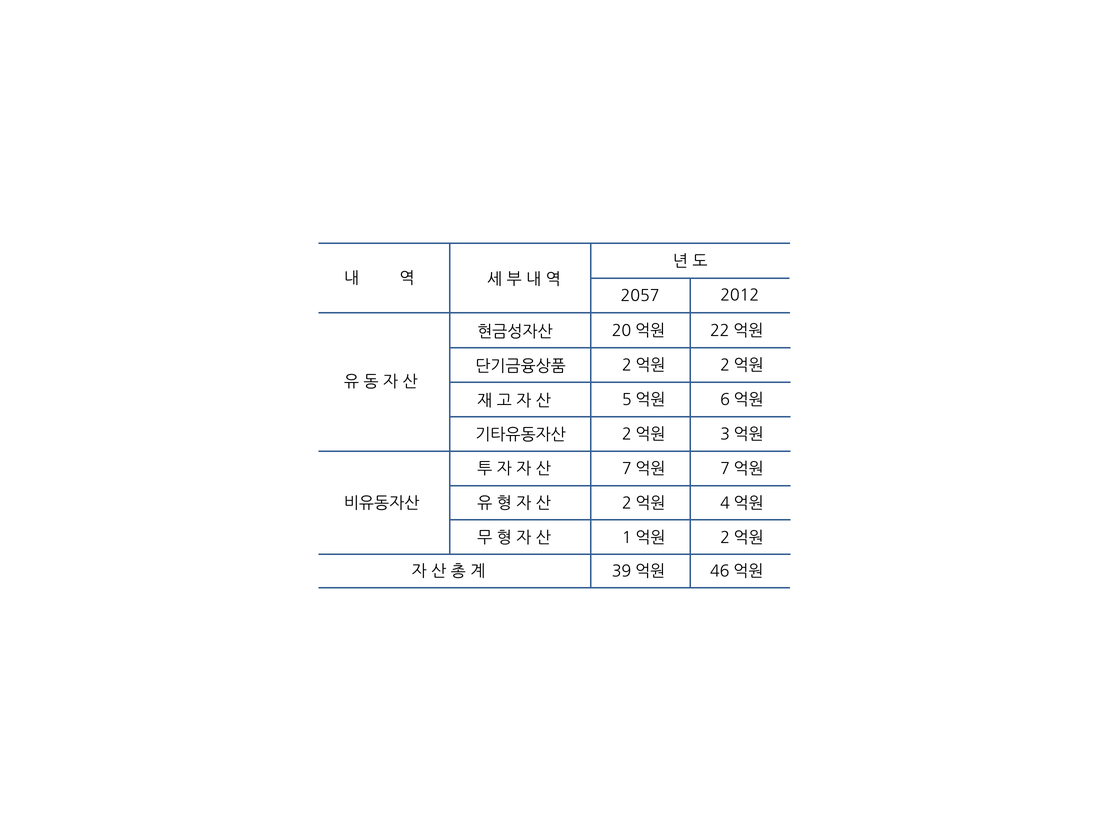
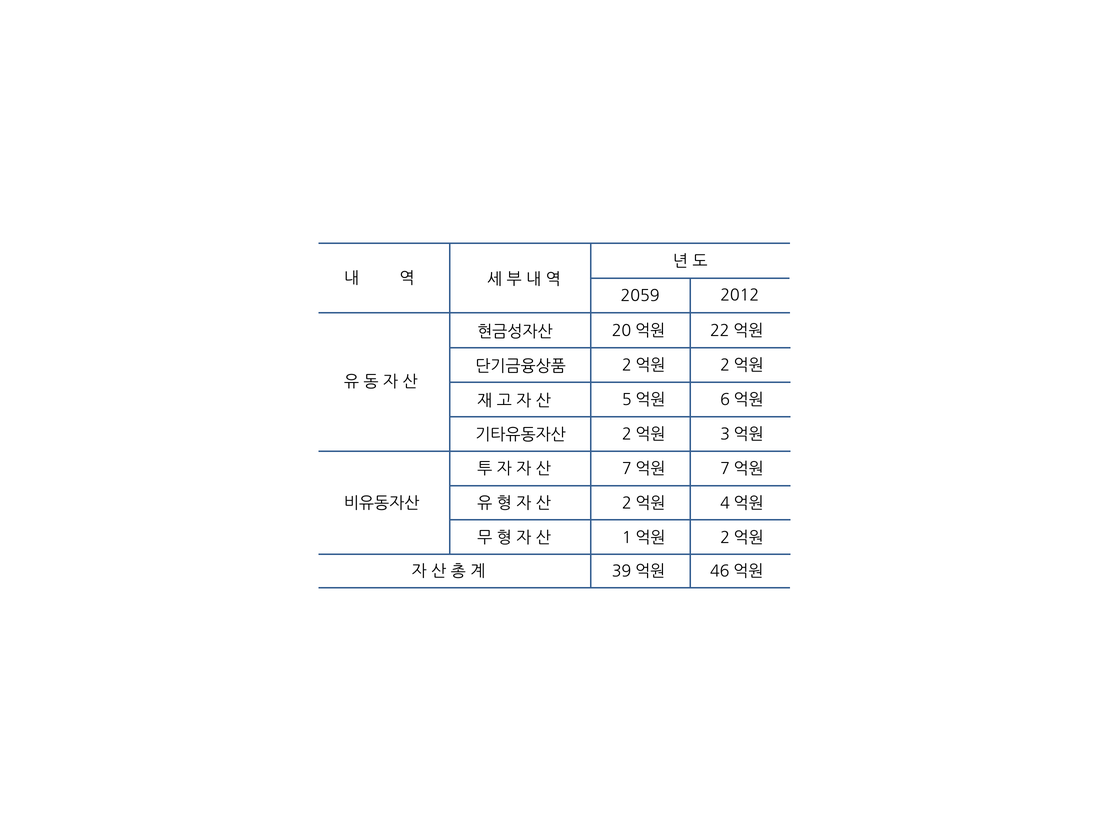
2057: 2057 -> 2059 (640, 296)
